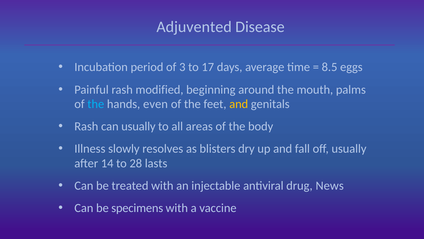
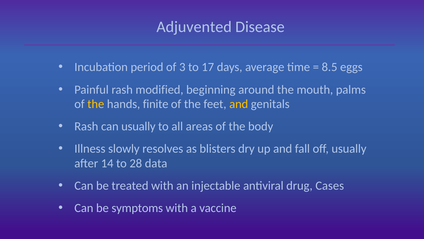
the colour: light blue -> yellow (96, 104)
even: even -> finite (156, 104)
lasts: lasts -> data (156, 163)
News: News -> Cases (330, 185)
specimens: specimens -> symptoms (137, 208)
